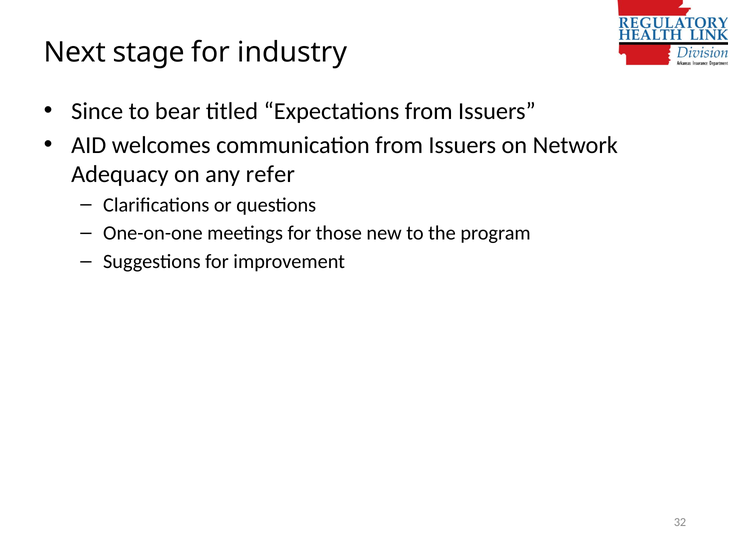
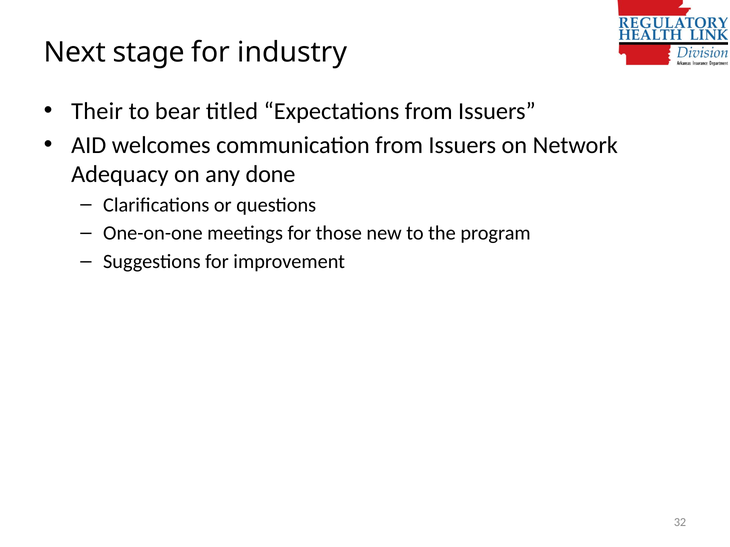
Since: Since -> Their (97, 111)
refer: refer -> done (270, 174)
